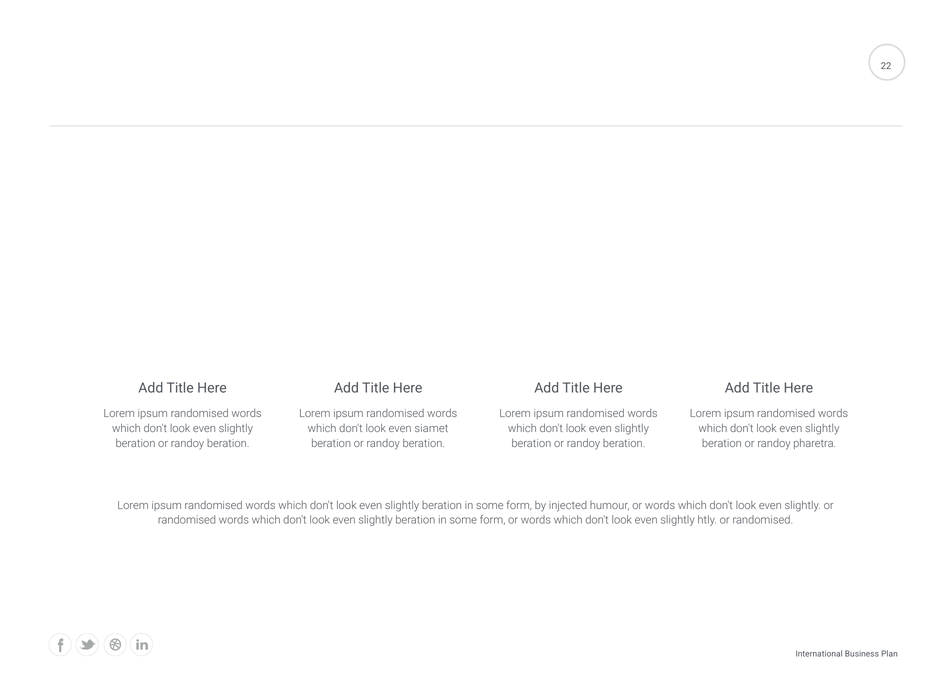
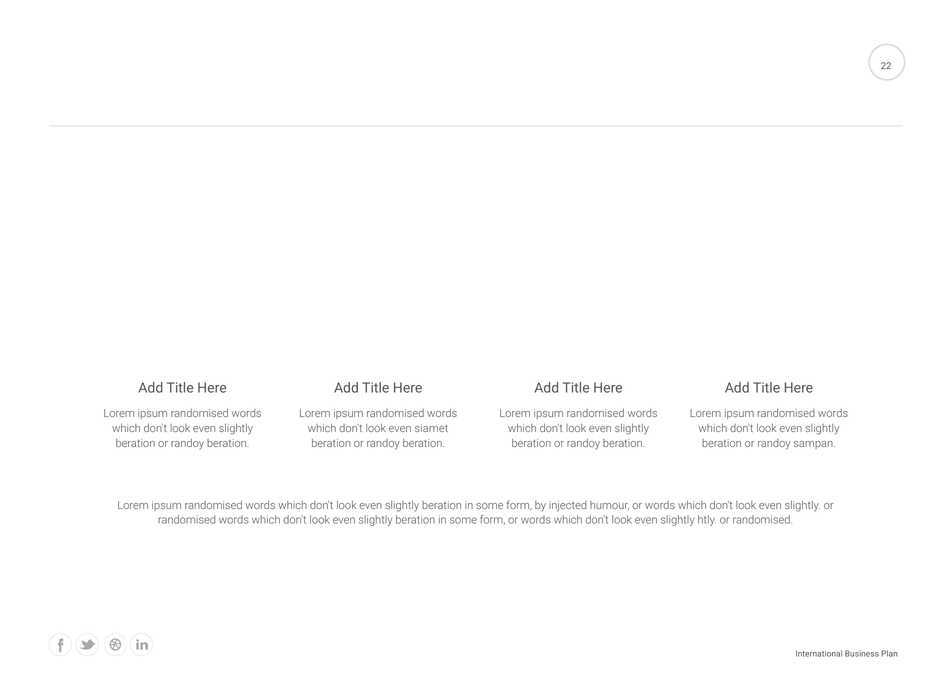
pharetra: pharetra -> sampan (815, 443)
